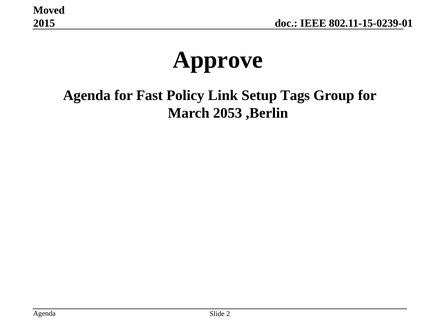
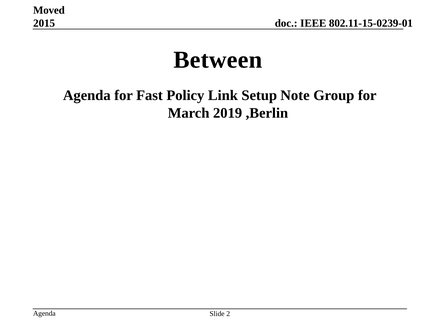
Approve: Approve -> Between (218, 60)
Tags: Tags -> Note (295, 95)
2053: 2053 -> 2019 (228, 113)
